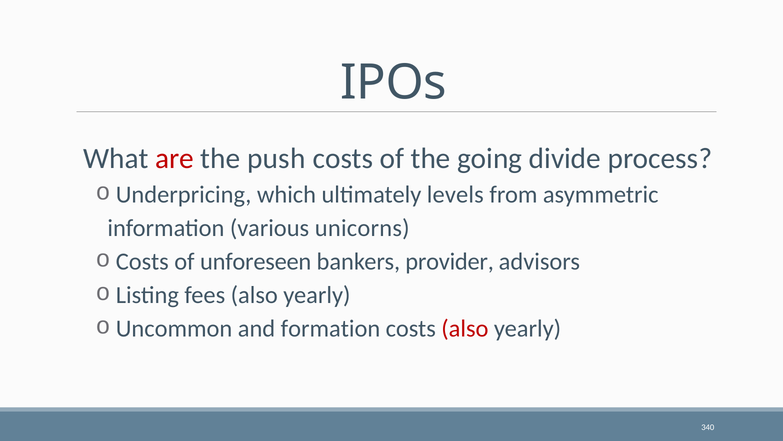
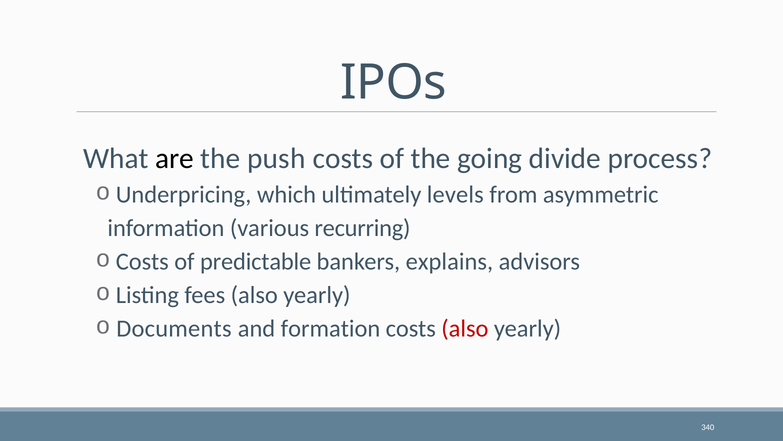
are colour: red -> black (174, 159)
unicorns: unicorns -> recurring (362, 228)
unforeseen: unforeseen -> predictable (256, 262)
provider: provider -> explains (449, 262)
Uncommon: Uncommon -> Documents (174, 328)
